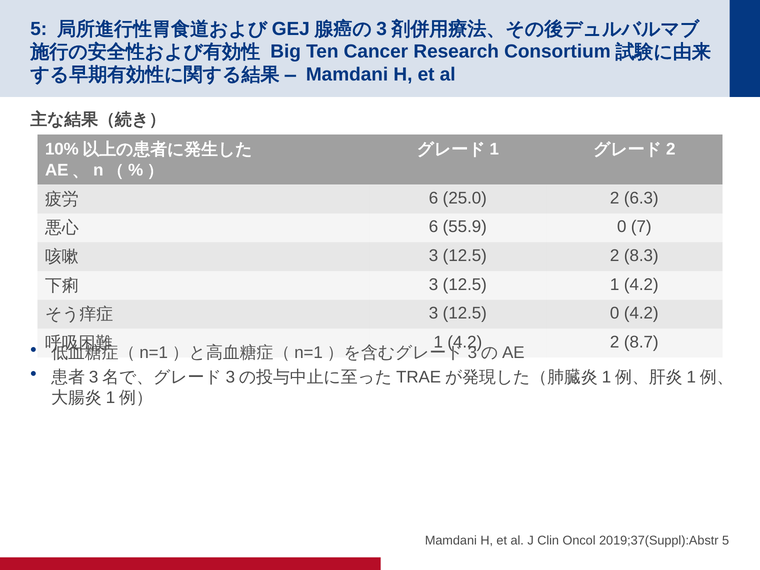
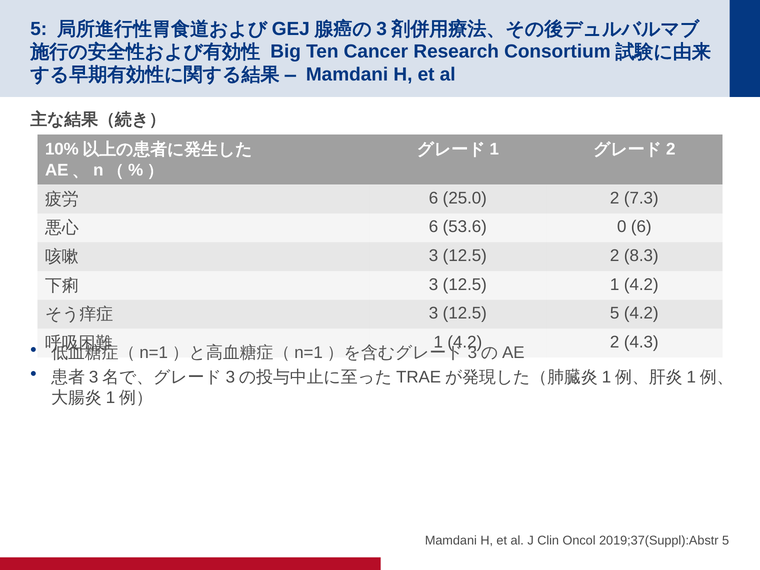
6.3: 6.3 -> 7.3 (641, 198)
55.9: 55.9 -> 53.6 (465, 227)
0 7: 7 -> 6 (641, 227)
12.5 0: 0 -> 5 (615, 313)
8.7: 8.7 -> 4.3 (641, 342)
